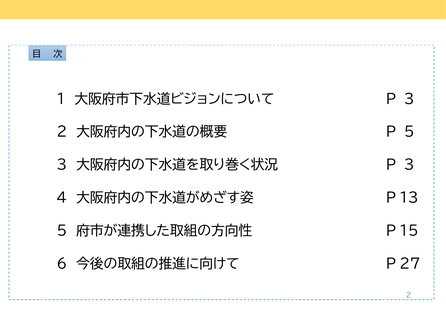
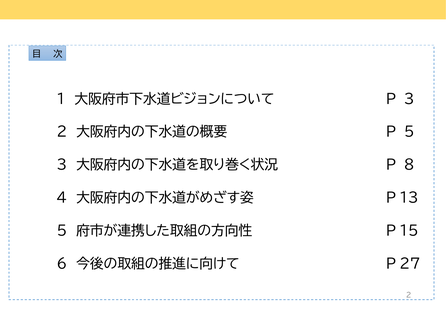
3: 3 -> 8 (409, 165)
